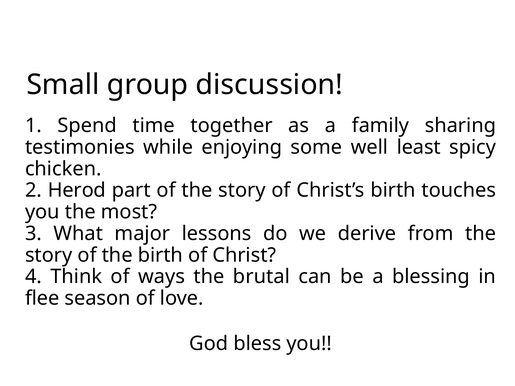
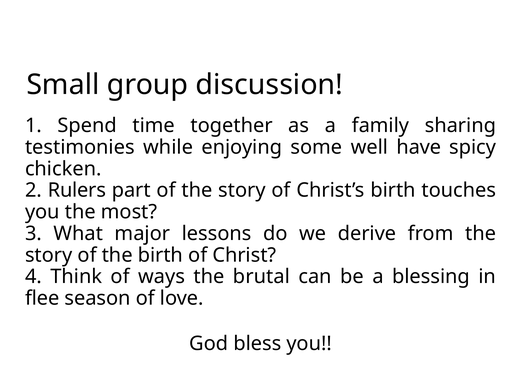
least: least -> have (419, 147)
Herod: Herod -> Rulers (77, 190)
